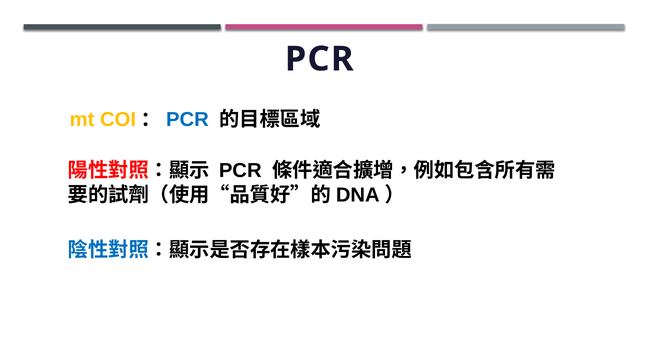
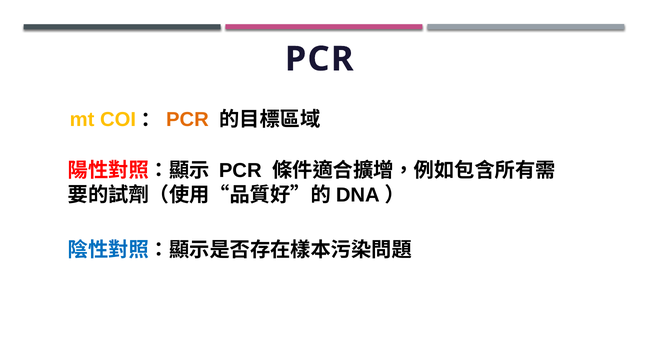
PCR colour: blue -> orange (187, 120)
